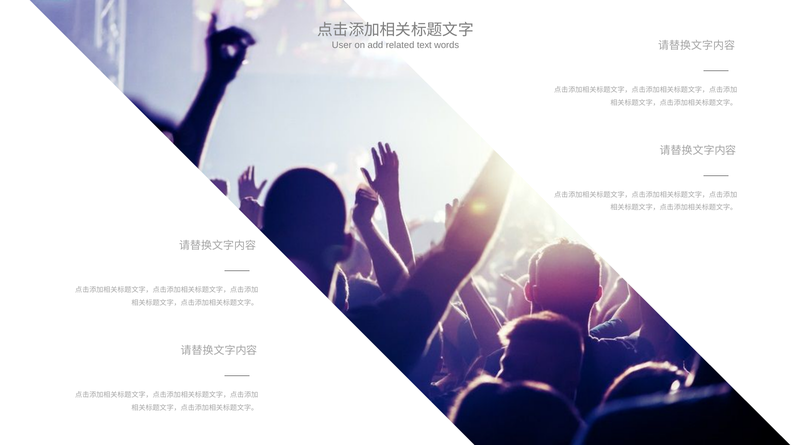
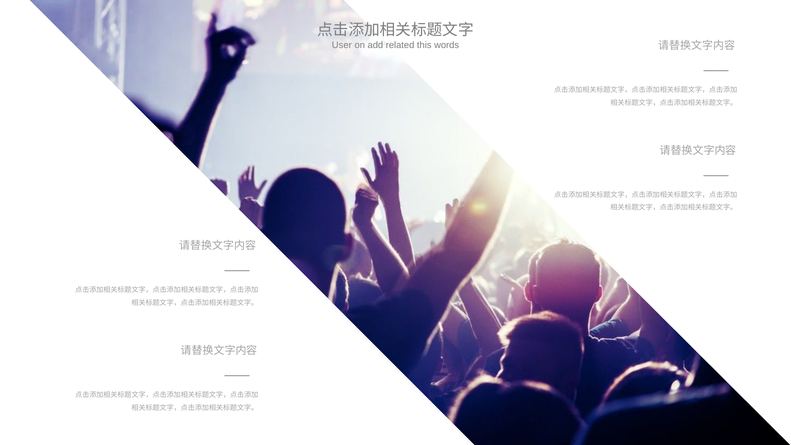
text: text -> this (424, 45)
